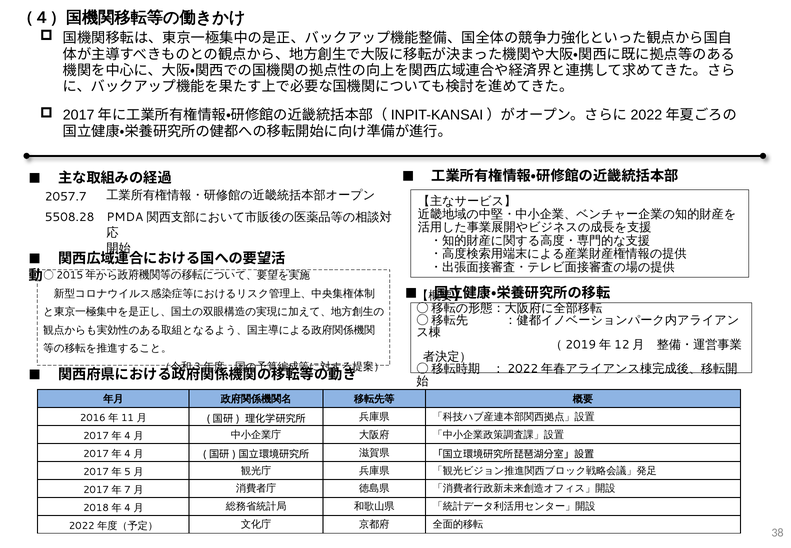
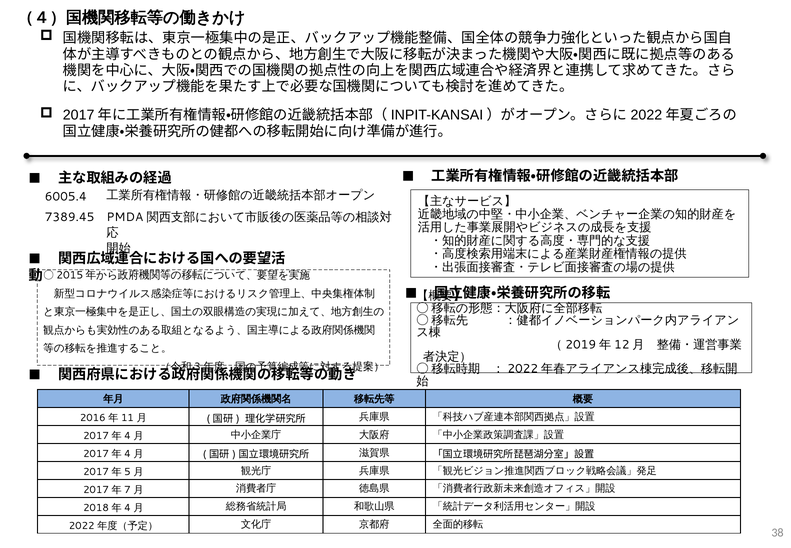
2057.7: 2057.7 -> 6005.4 (66, 197)
5508.28: 5508.28 -> 7389.45 (70, 217)
